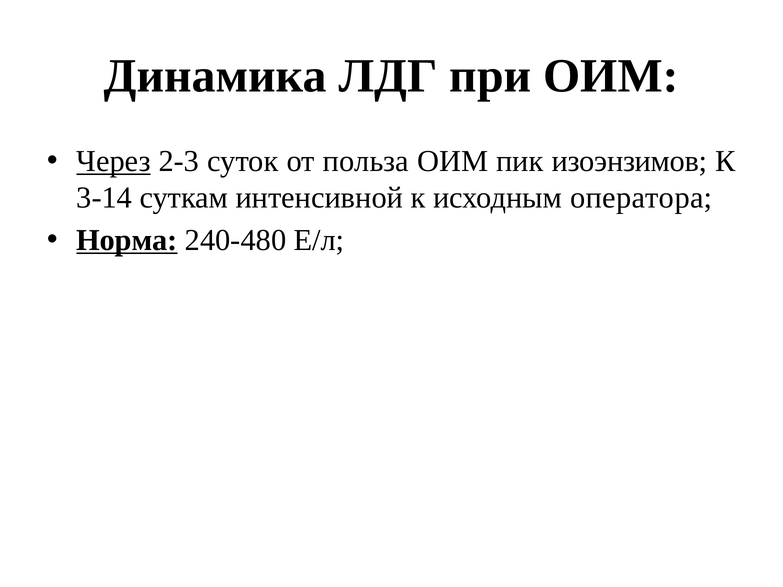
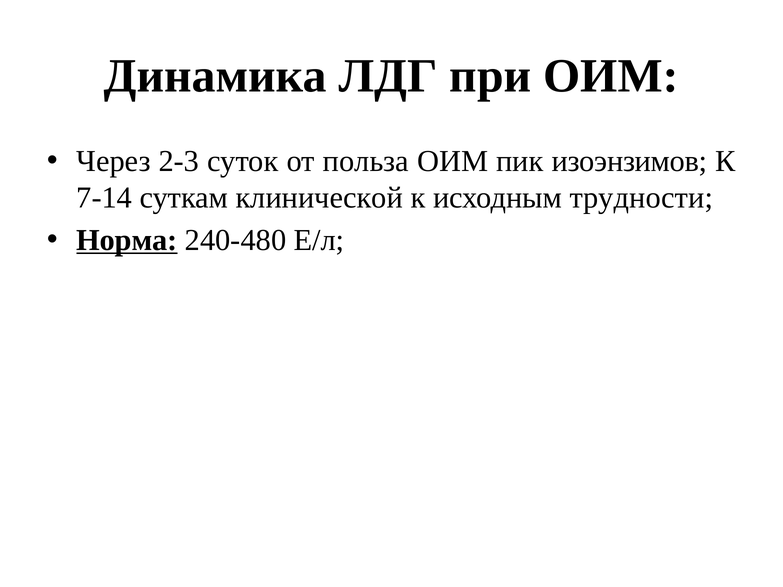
Через underline: present -> none (113, 161)
3-14: 3-14 -> 7-14 (104, 198)
интенсивной: интенсивной -> клинической (319, 198)
оператора: оператора -> трудности (641, 198)
